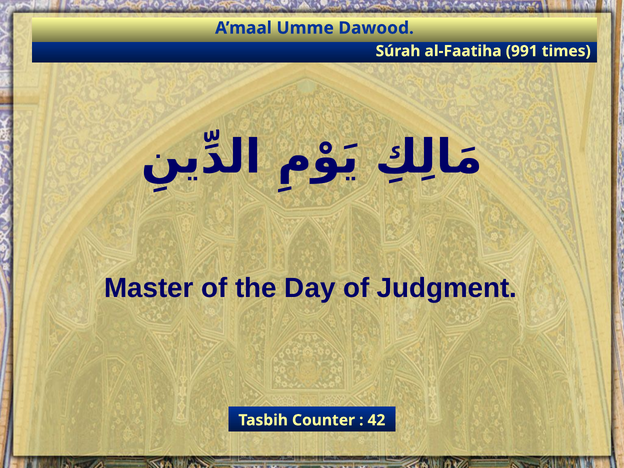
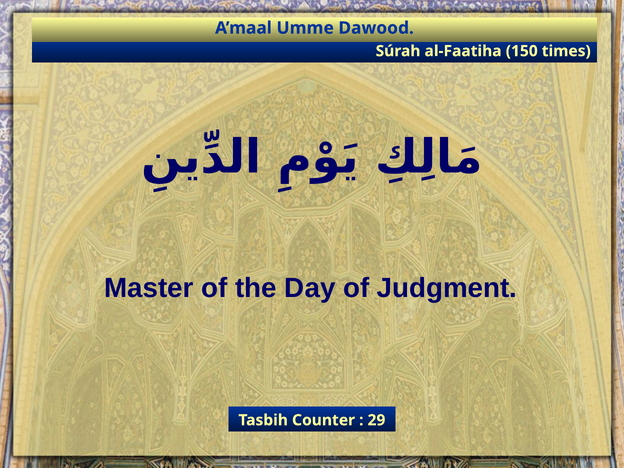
991: 991 -> 150 (522, 51)
42: 42 -> 29 (376, 420)
